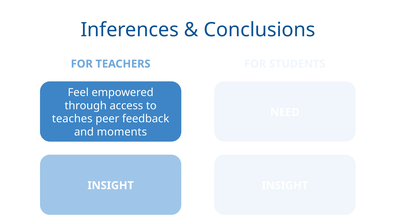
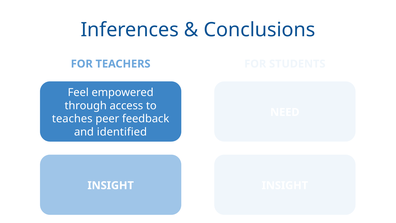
moments: moments -> identified (122, 132)
